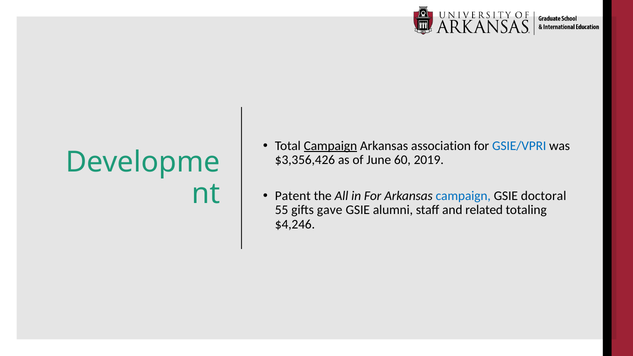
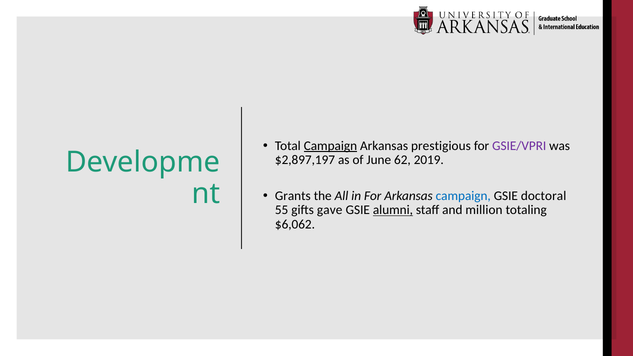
association: association -> prestigious (441, 146)
GSIE/VPRI colour: blue -> purple (519, 146)
$3,356,426: $3,356,426 -> $2,897,197 (305, 160)
60: 60 -> 62 (402, 160)
Patent: Patent -> Grants (293, 196)
alumni underline: none -> present (393, 210)
related: related -> million (484, 210)
$4,246: $4,246 -> $6,062 (295, 224)
